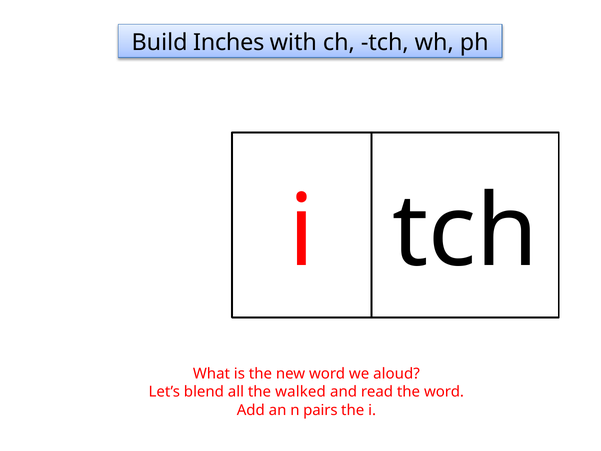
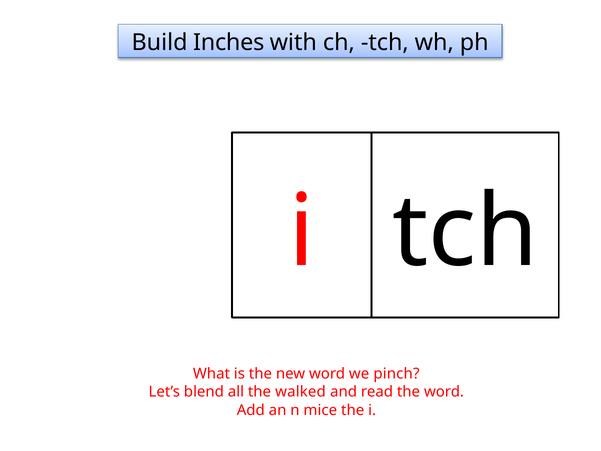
aloud: aloud -> pinch (396, 374)
pairs: pairs -> mice (320, 410)
